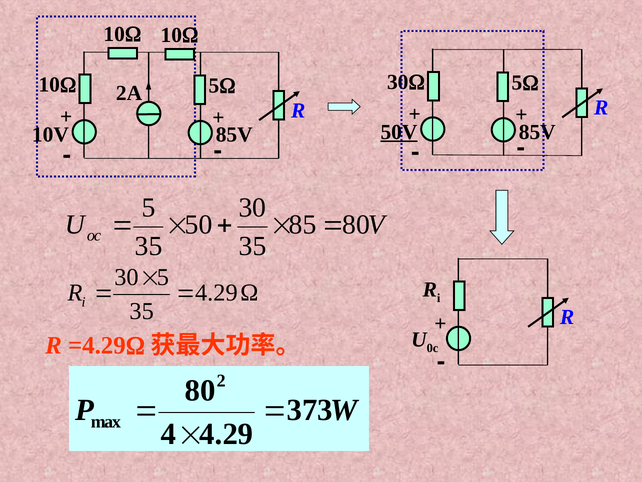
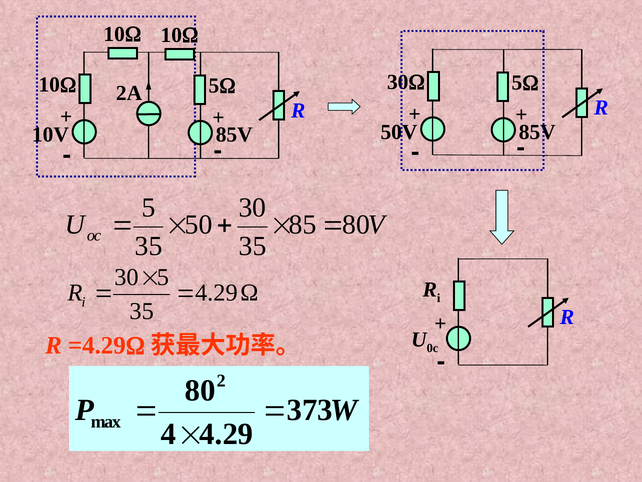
50V underline: present -> none (399, 132)
